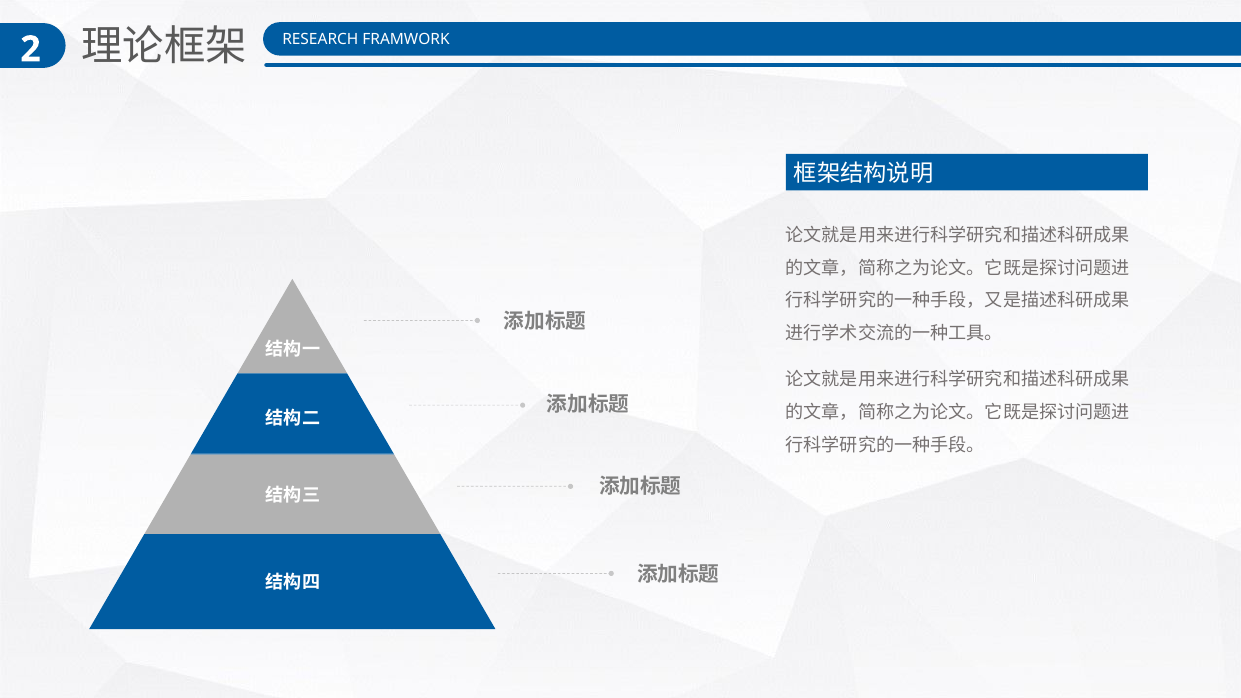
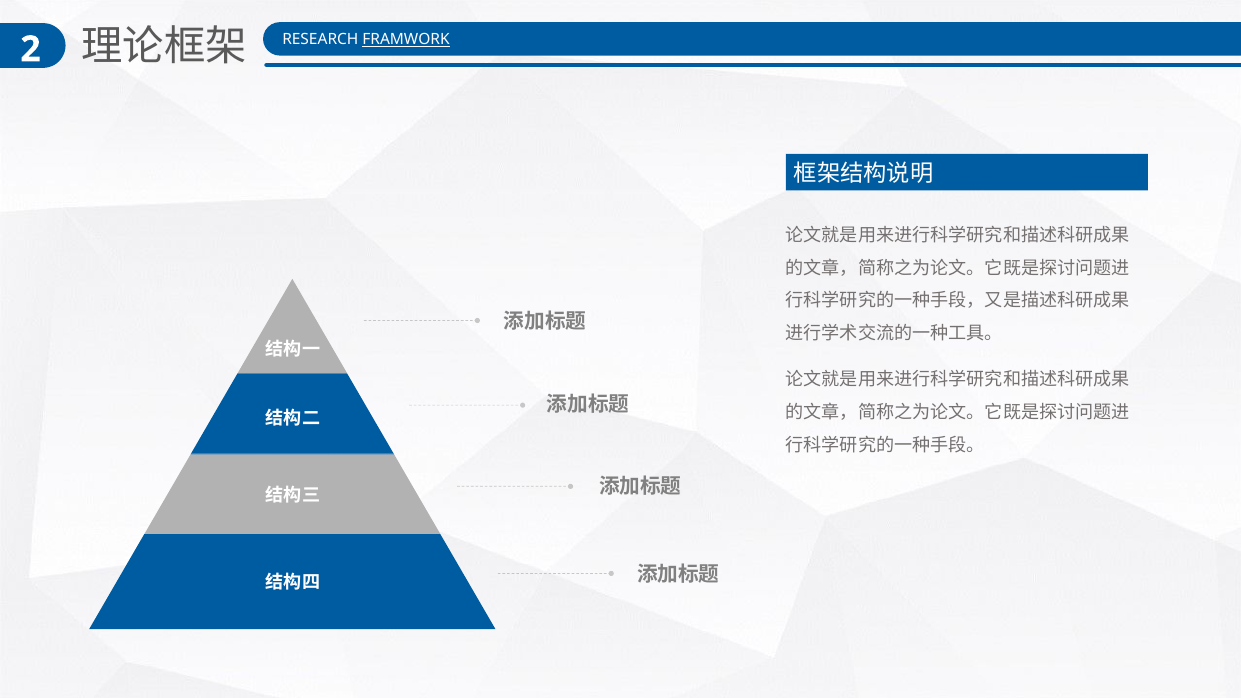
FRAMWORK underline: none -> present (406, 40)
